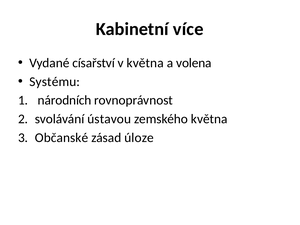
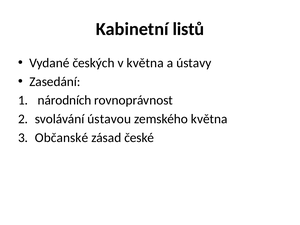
více: více -> listů (188, 29)
císařství: císařství -> českých (94, 63)
volena: volena -> ústavy (194, 63)
Systému: Systému -> Zasedání (55, 82)
úloze: úloze -> české (139, 138)
